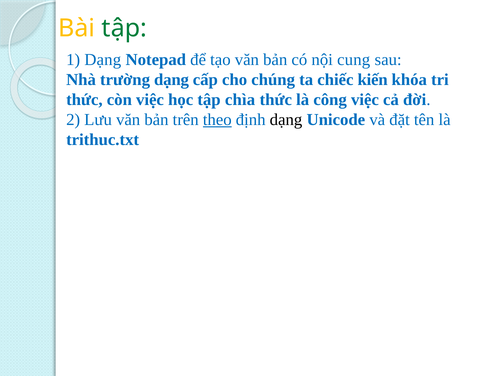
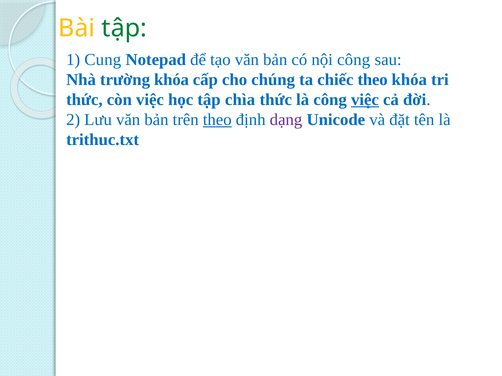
1 Dạng: Dạng -> Cung (103, 60)
nội cung: cung -> công (354, 60)
trường dạng: dạng -> khóa (172, 80)
chiếc kiến: kiến -> theo (373, 80)
việc underline: none -> present (365, 100)
dạng colour: black -> purple (286, 120)
